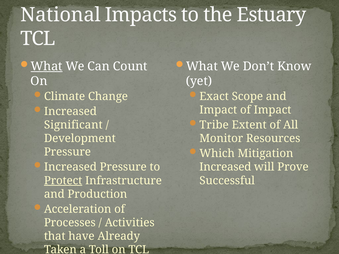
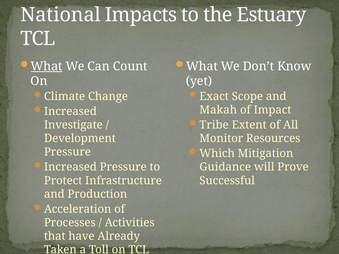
Impact: Impact -> Makah (218, 110)
Significant: Significant -> Investigate (73, 125)
Increased: Increased -> Guidance (225, 167)
Protect underline: present -> none (63, 181)
